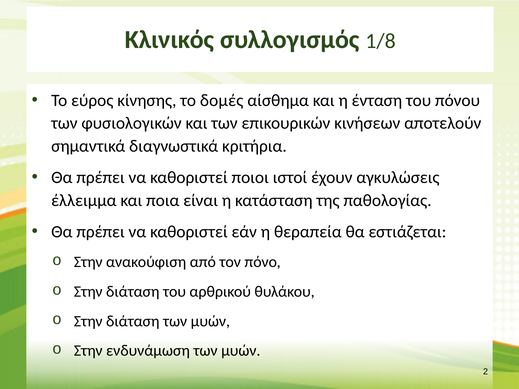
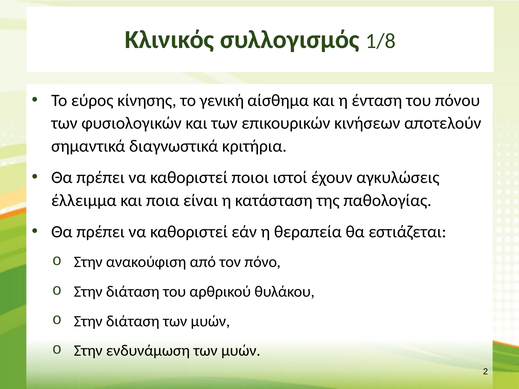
δομές: δομές -> γενική (222, 101)
